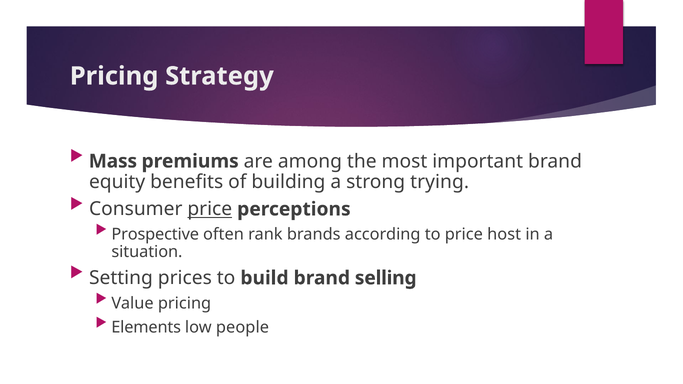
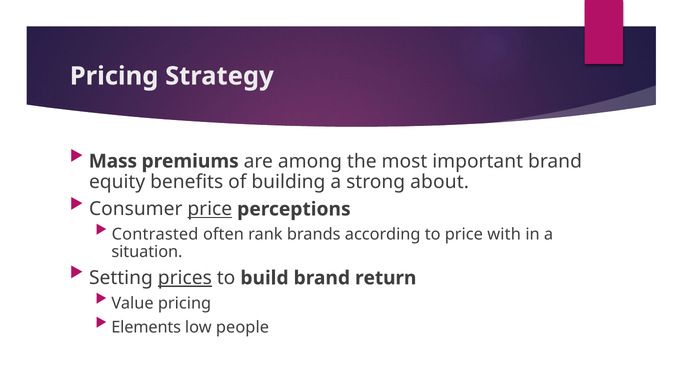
trying: trying -> about (440, 182)
Prospective: Prospective -> Contrasted (155, 234)
host: host -> with (504, 234)
prices underline: none -> present (185, 278)
selling: selling -> return (386, 278)
